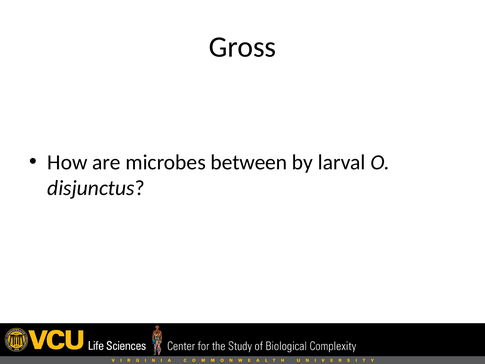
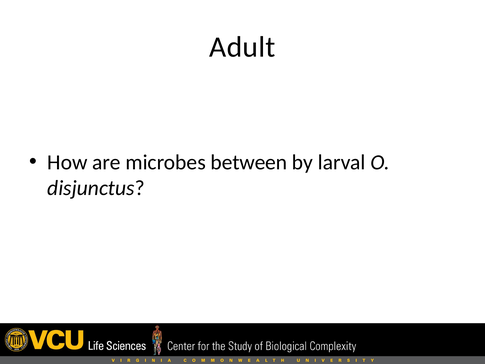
Gross: Gross -> Adult (242, 47)
